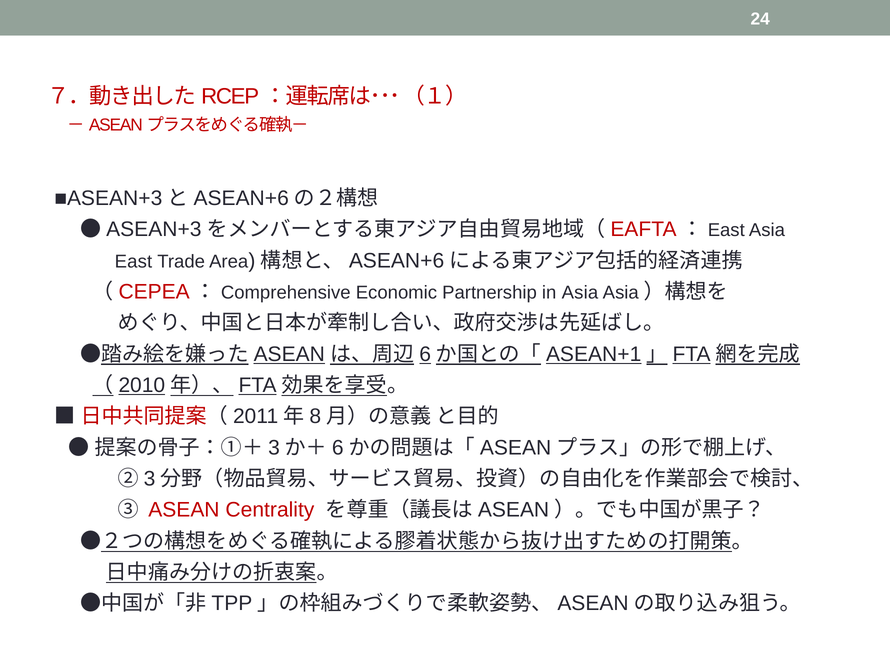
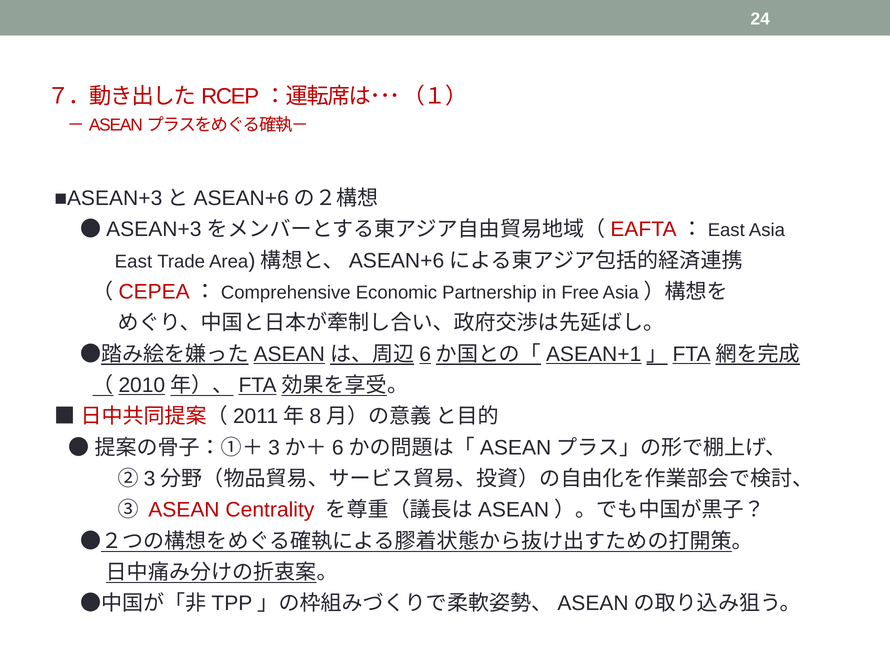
in Asia: Asia -> Free (580, 292)
